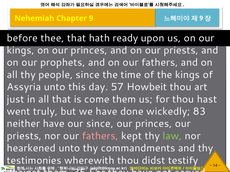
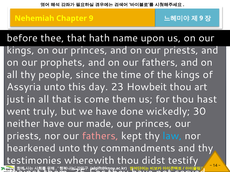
ready: ready -> name (125, 38)
57: 57 -> 23 (117, 87)
83: 83 -> 30 (199, 112)
our since: since -> made (100, 124)
law colour: light green -> light blue (172, 136)
